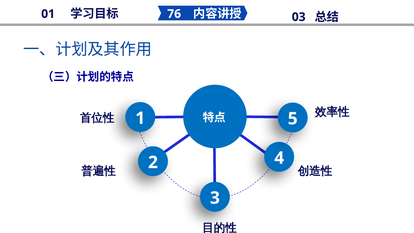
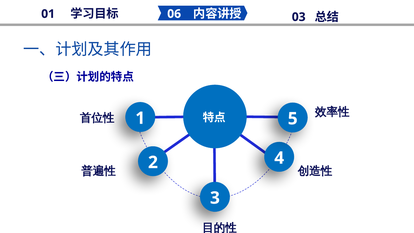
76: 76 -> 06 (174, 14)
